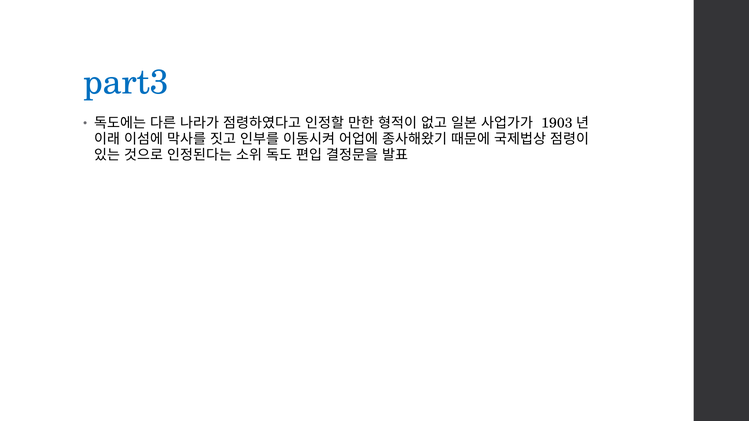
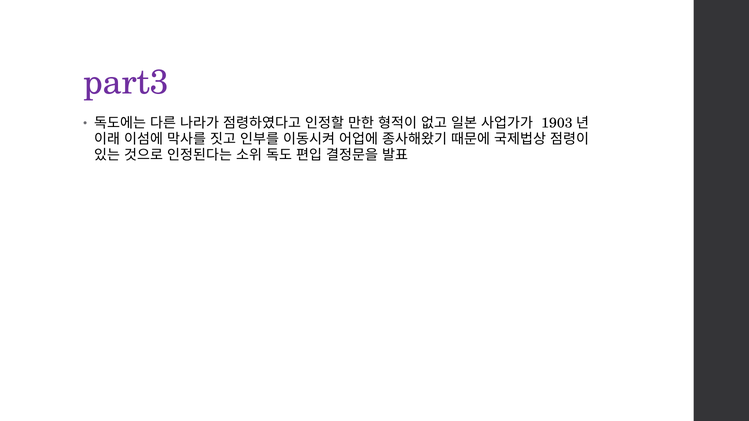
part3 colour: blue -> purple (126, 82)
